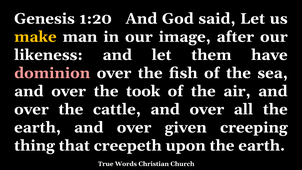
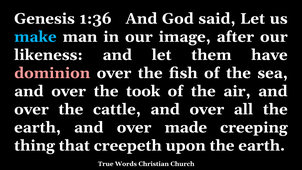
1:20: 1:20 -> 1:36 (96, 19)
make colour: yellow -> light blue (35, 37)
given: given -> made (186, 127)
